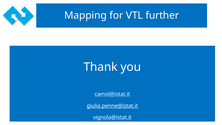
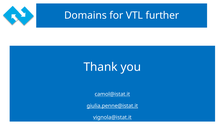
Mapping: Mapping -> Domains (85, 15)
